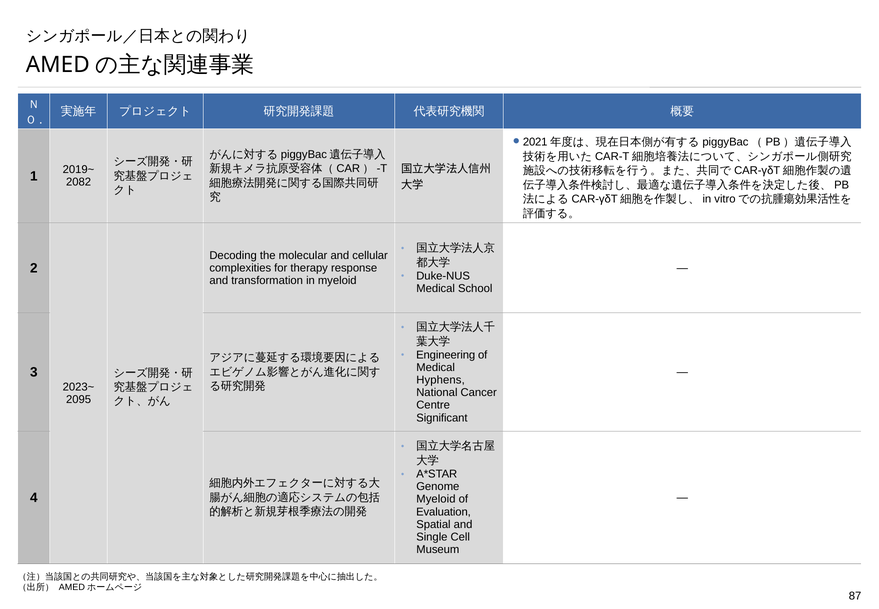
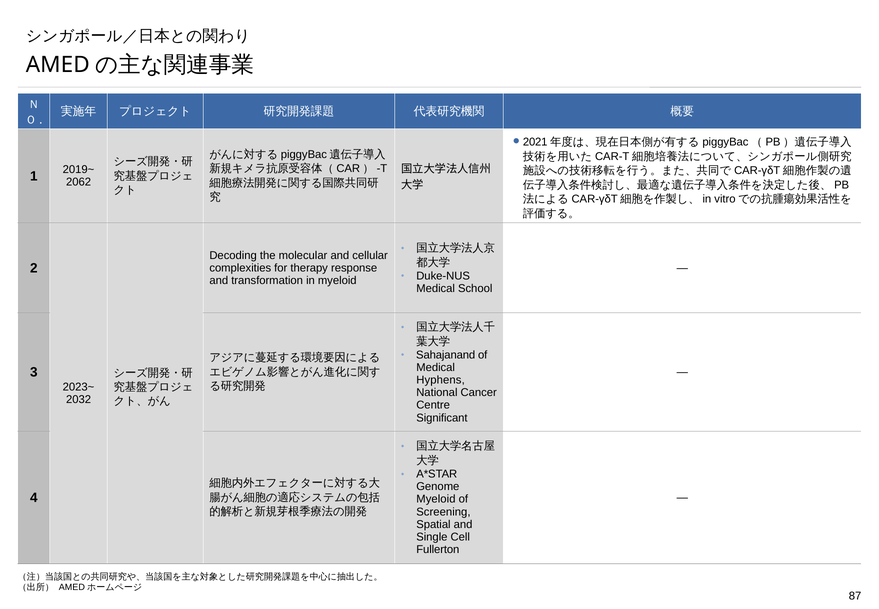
2082: 2082 -> 2062 (79, 182)
Engineering: Engineering -> Sahajanand (446, 355)
2095: 2095 -> 2032 (79, 399)
Evaluation: Evaluation -> Screening (443, 511)
Museum: Museum -> Fullerton (438, 549)
